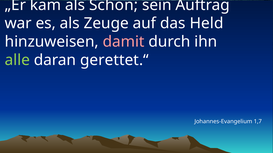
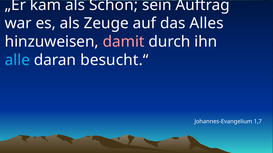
Held: Held -> Alles (207, 23)
alle colour: light green -> light blue (17, 60)
gerettet.“: gerettet.“ -> besucht.“ (114, 60)
